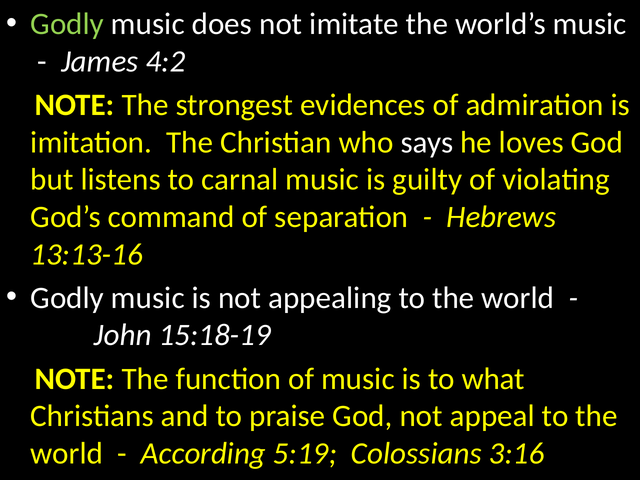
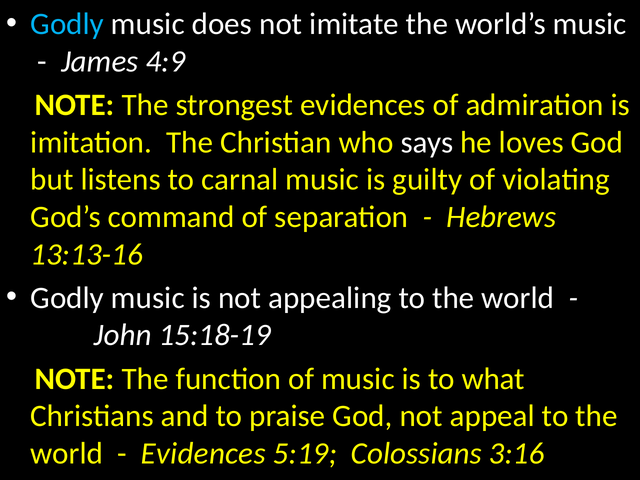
Godly colour: light green -> light blue (67, 24)
4:2: 4:2 -> 4:9 (165, 61)
According: According -> Evidences (203, 453)
